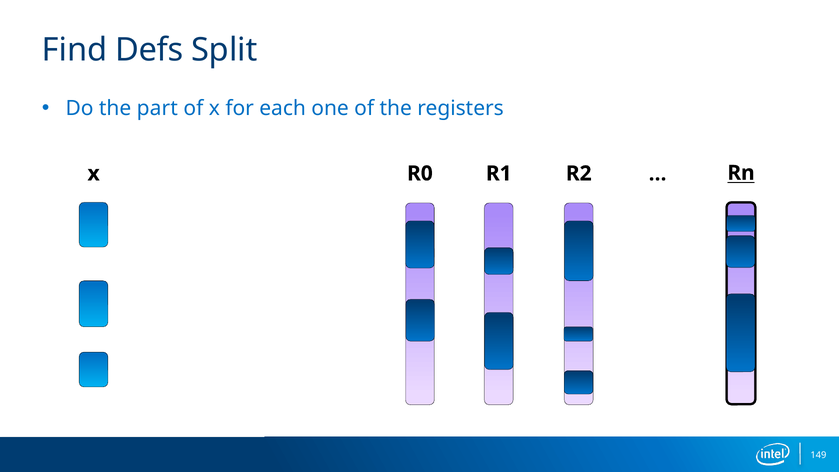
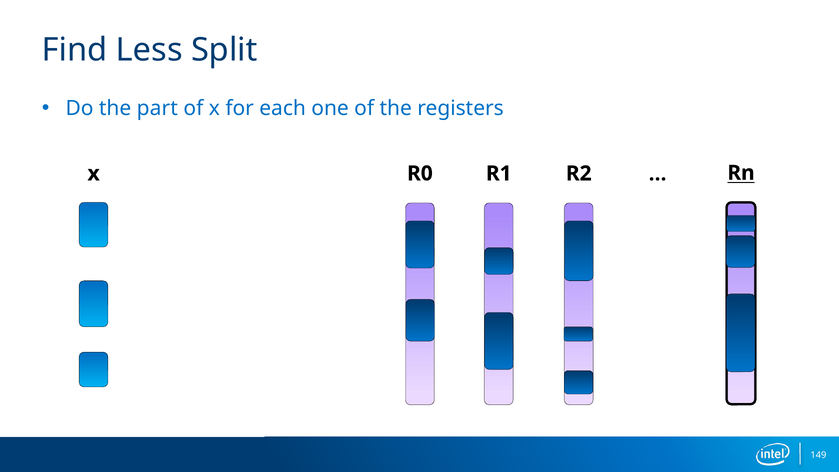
Defs: Defs -> Less (149, 50)
